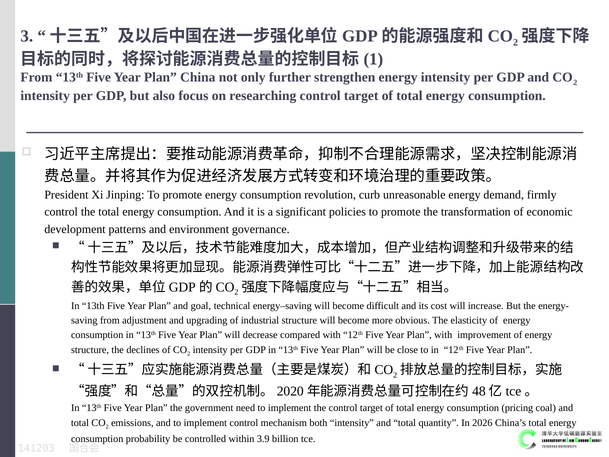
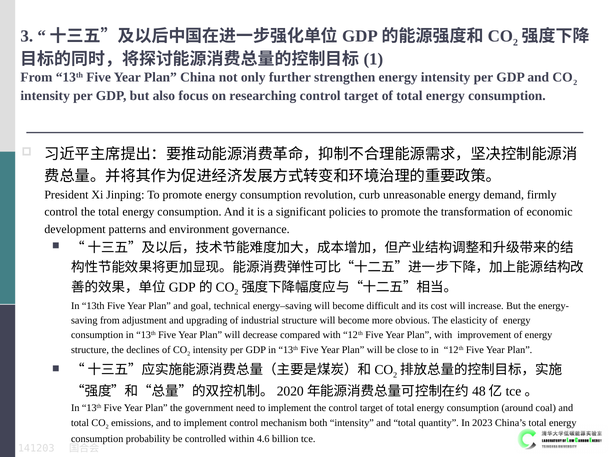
pricing: pricing -> around (517, 408)
2026: 2026 -> 2023 (482, 423)
3.9: 3.9 -> 4.6 (263, 439)
